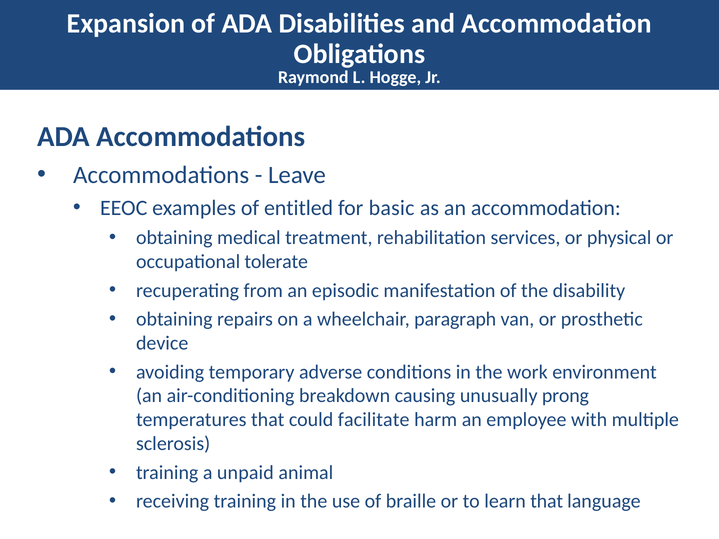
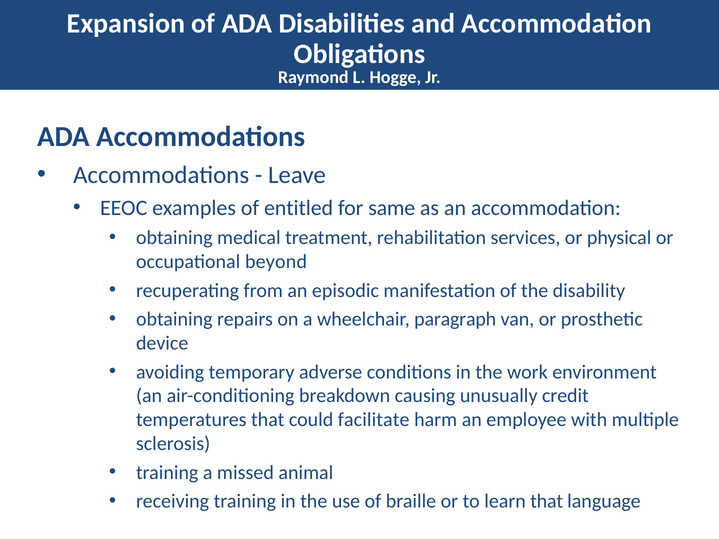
basic: basic -> same (392, 208)
tolerate: tolerate -> beyond (276, 262)
prong: prong -> credit (565, 396)
unpaid: unpaid -> missed (245, 473)
